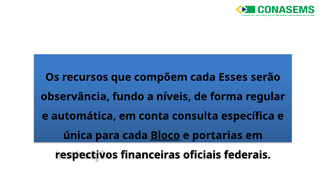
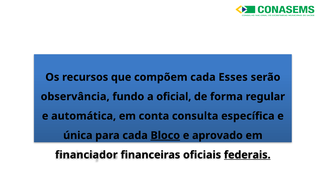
níveis: níveis -> oficial (174, 97)
portarias: portarias -> aprovado (217, 136)
respectivos: respectivos -> financiador (86, 155)
federais underline: none -> present (247, 155)
